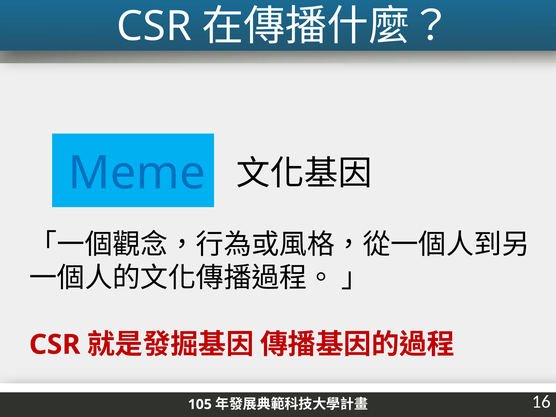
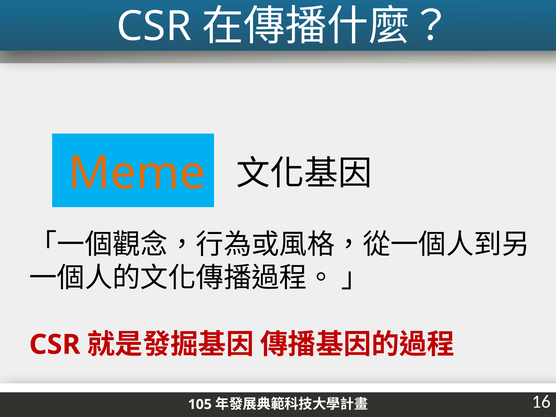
Meme colour: blue -> orange (137, 173)
